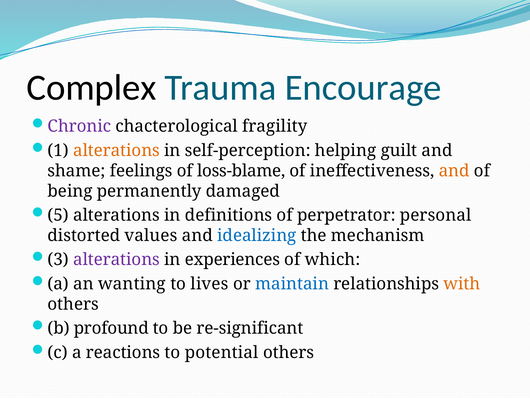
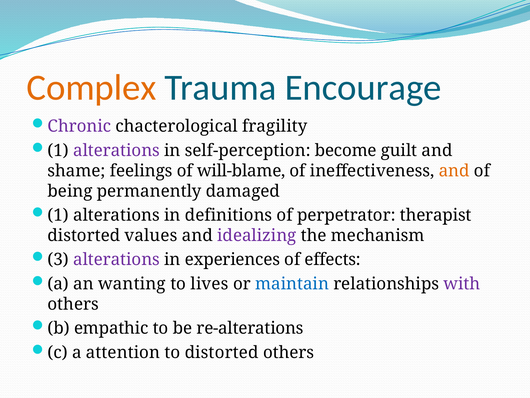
Complex colour: black -> orange (91, 88)
alterations colour: orange -> purple (117, 150)
helping: helping -> become (346, 150)
loss-blame: loss-blame -> will-blame (241, 171)
5: 5 -> 1 (58, 215)
personal: personal -> therapist (436, 215)
idealizing colour: blue -> purple (257, 235)
which: which -> effects (333, 259)
with colour: orange -> purple (462, 284)
profound: profound -> empathic (111, 328)
re-significant: re-significant -> re-alterations (250, 328)
reactions: reactions -> attention (123, 352)
to potential: potential -> distorted (222, 352)
